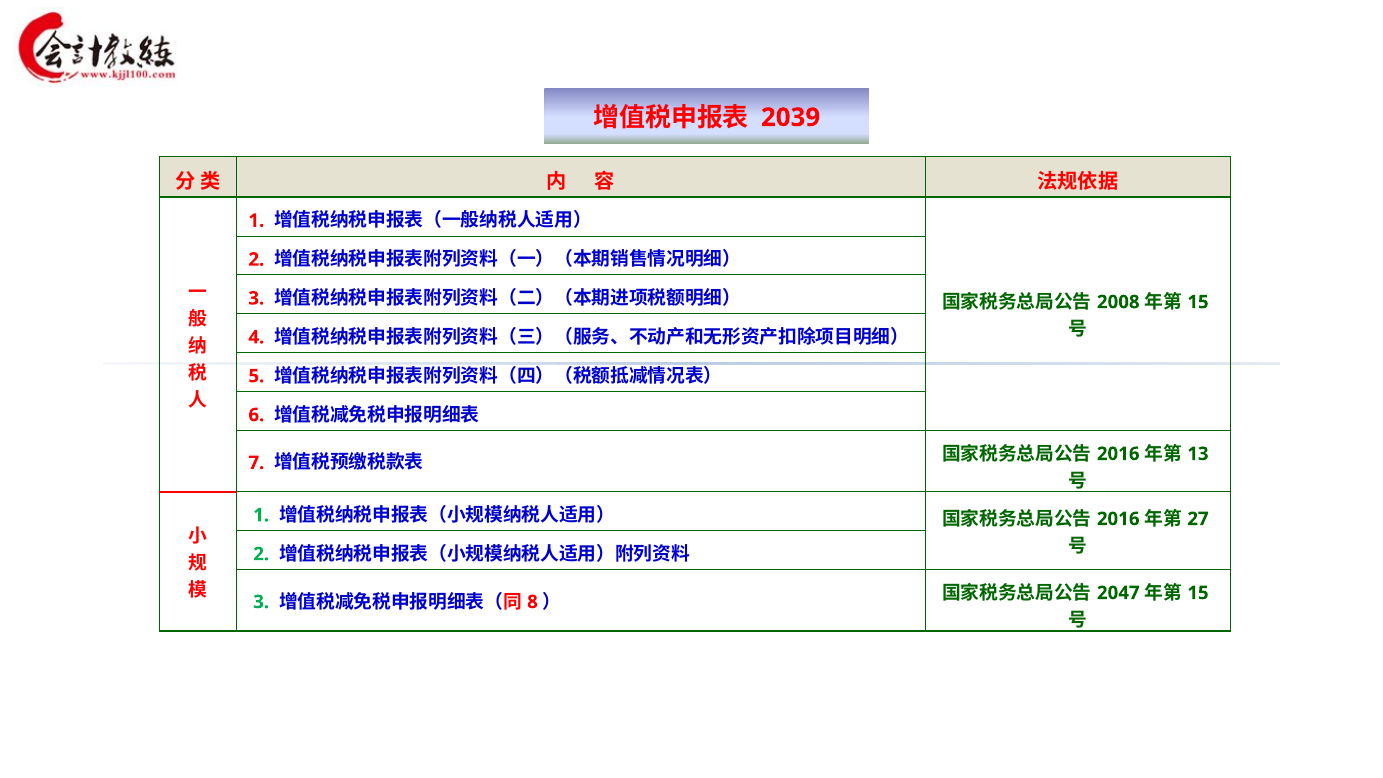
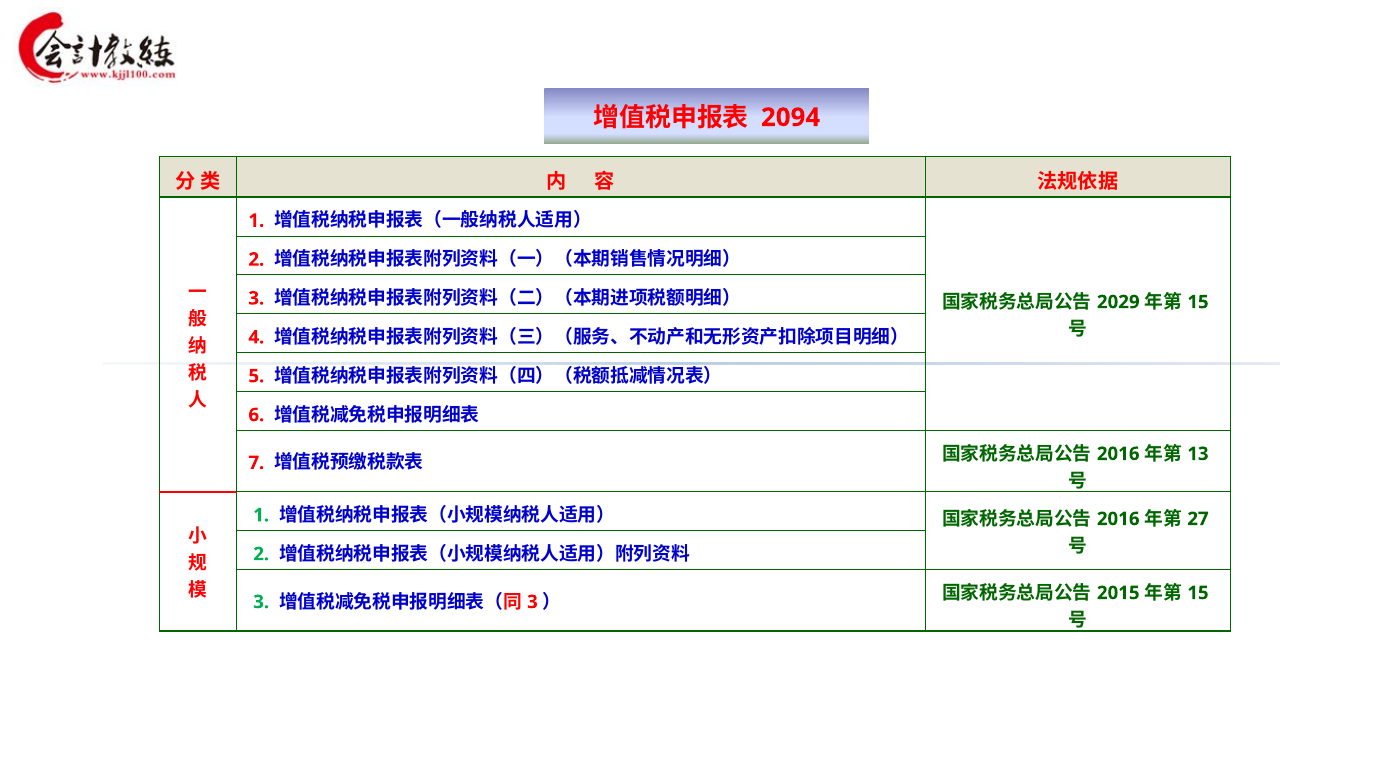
2039: 2039 -> 2094 (791, 117)
2008: 2008 -> 2029 (1118, 302)
8: 8 -> 3 (532, 602)
2047: 2047 -> 2015 (1118, 593)
